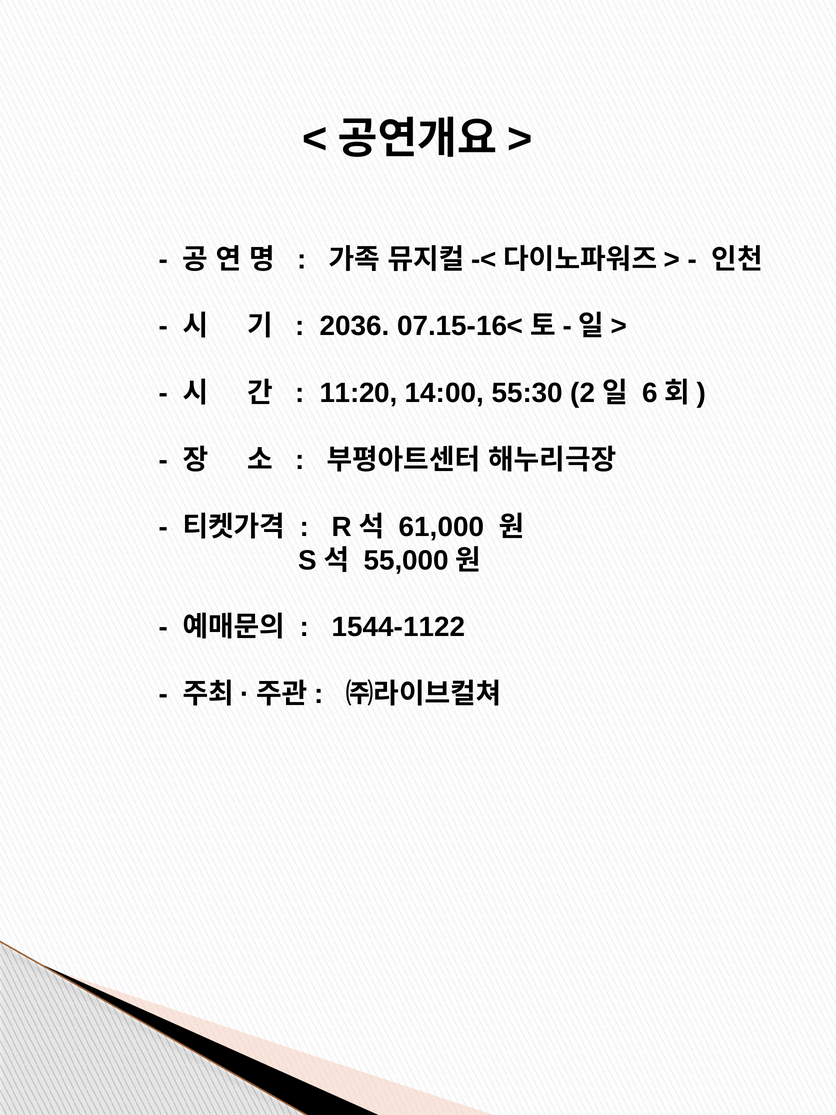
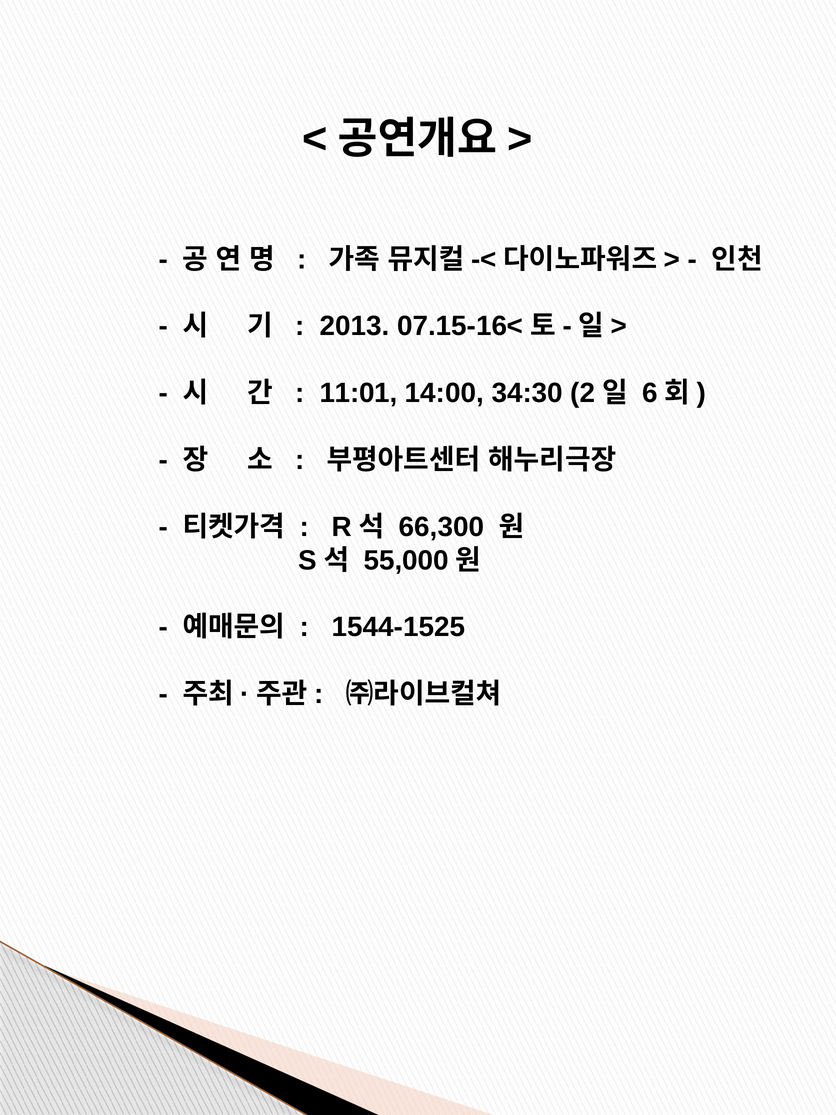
2036: 2036 -> 2013 (355, 326)
11:20: 11:20 -> 11:01 (359, 393)
55:30: 55:30 -> 34:30 (527, 393)
61,000: 61,000 -> 66,300 (442, 527)
1544-1122: 1544-1122 -> 1544-1525 (398, 627)
